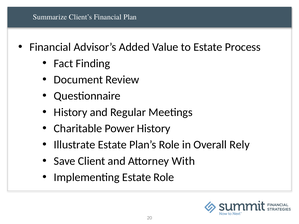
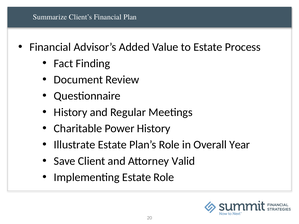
Rely: Rely -> Year (240, 145)
With: With -> Valid (183, 161)
